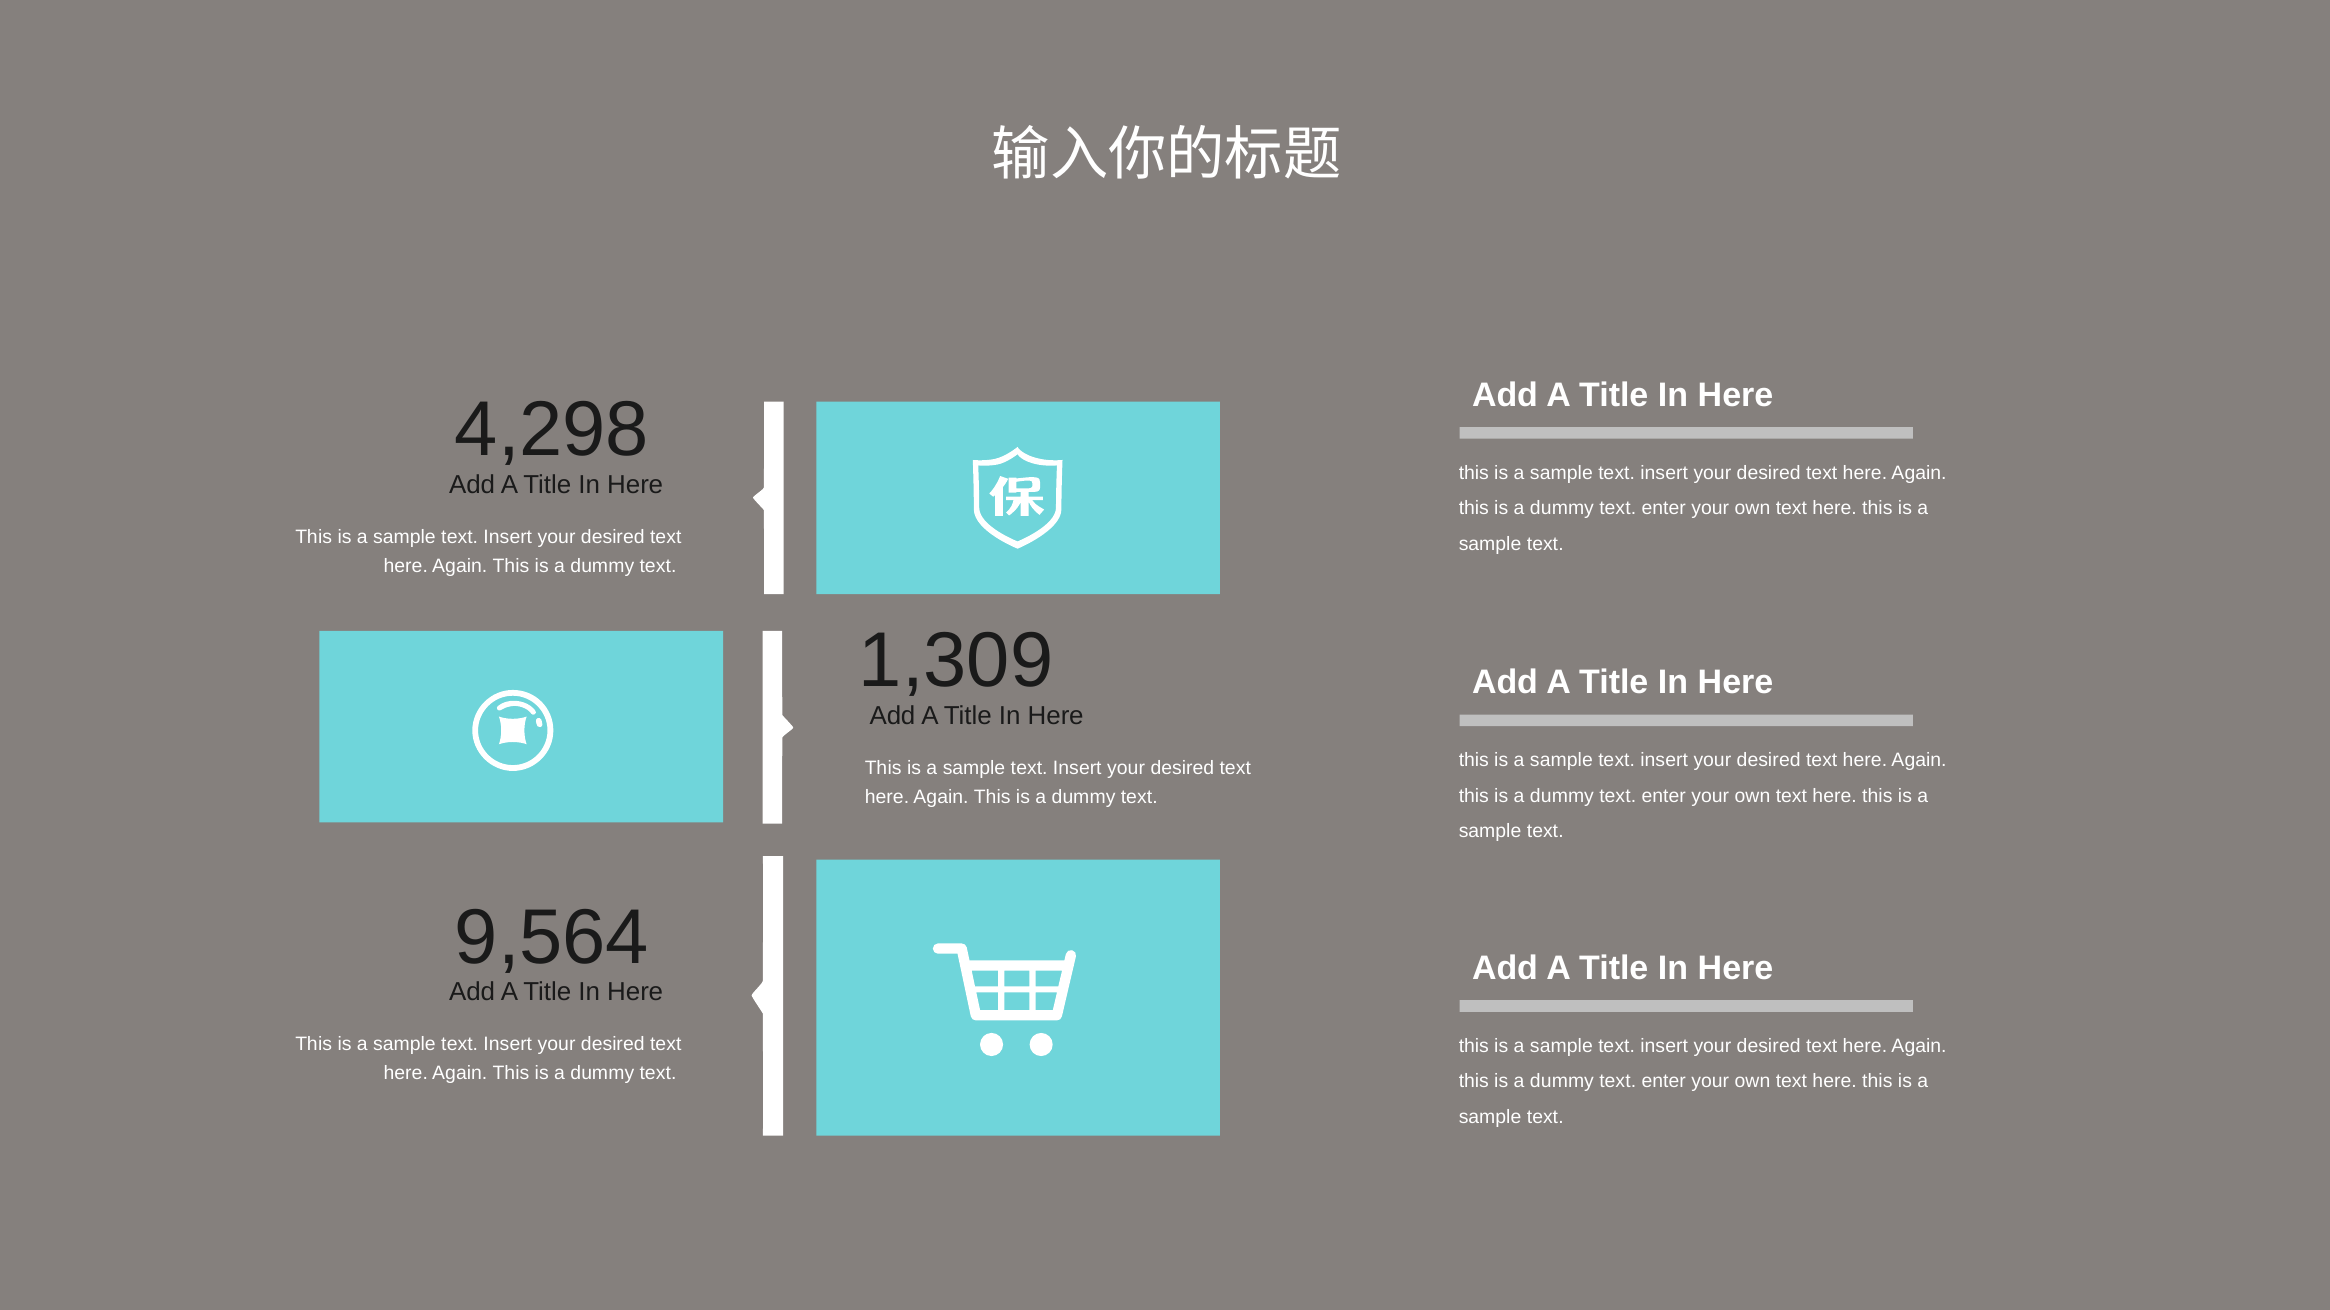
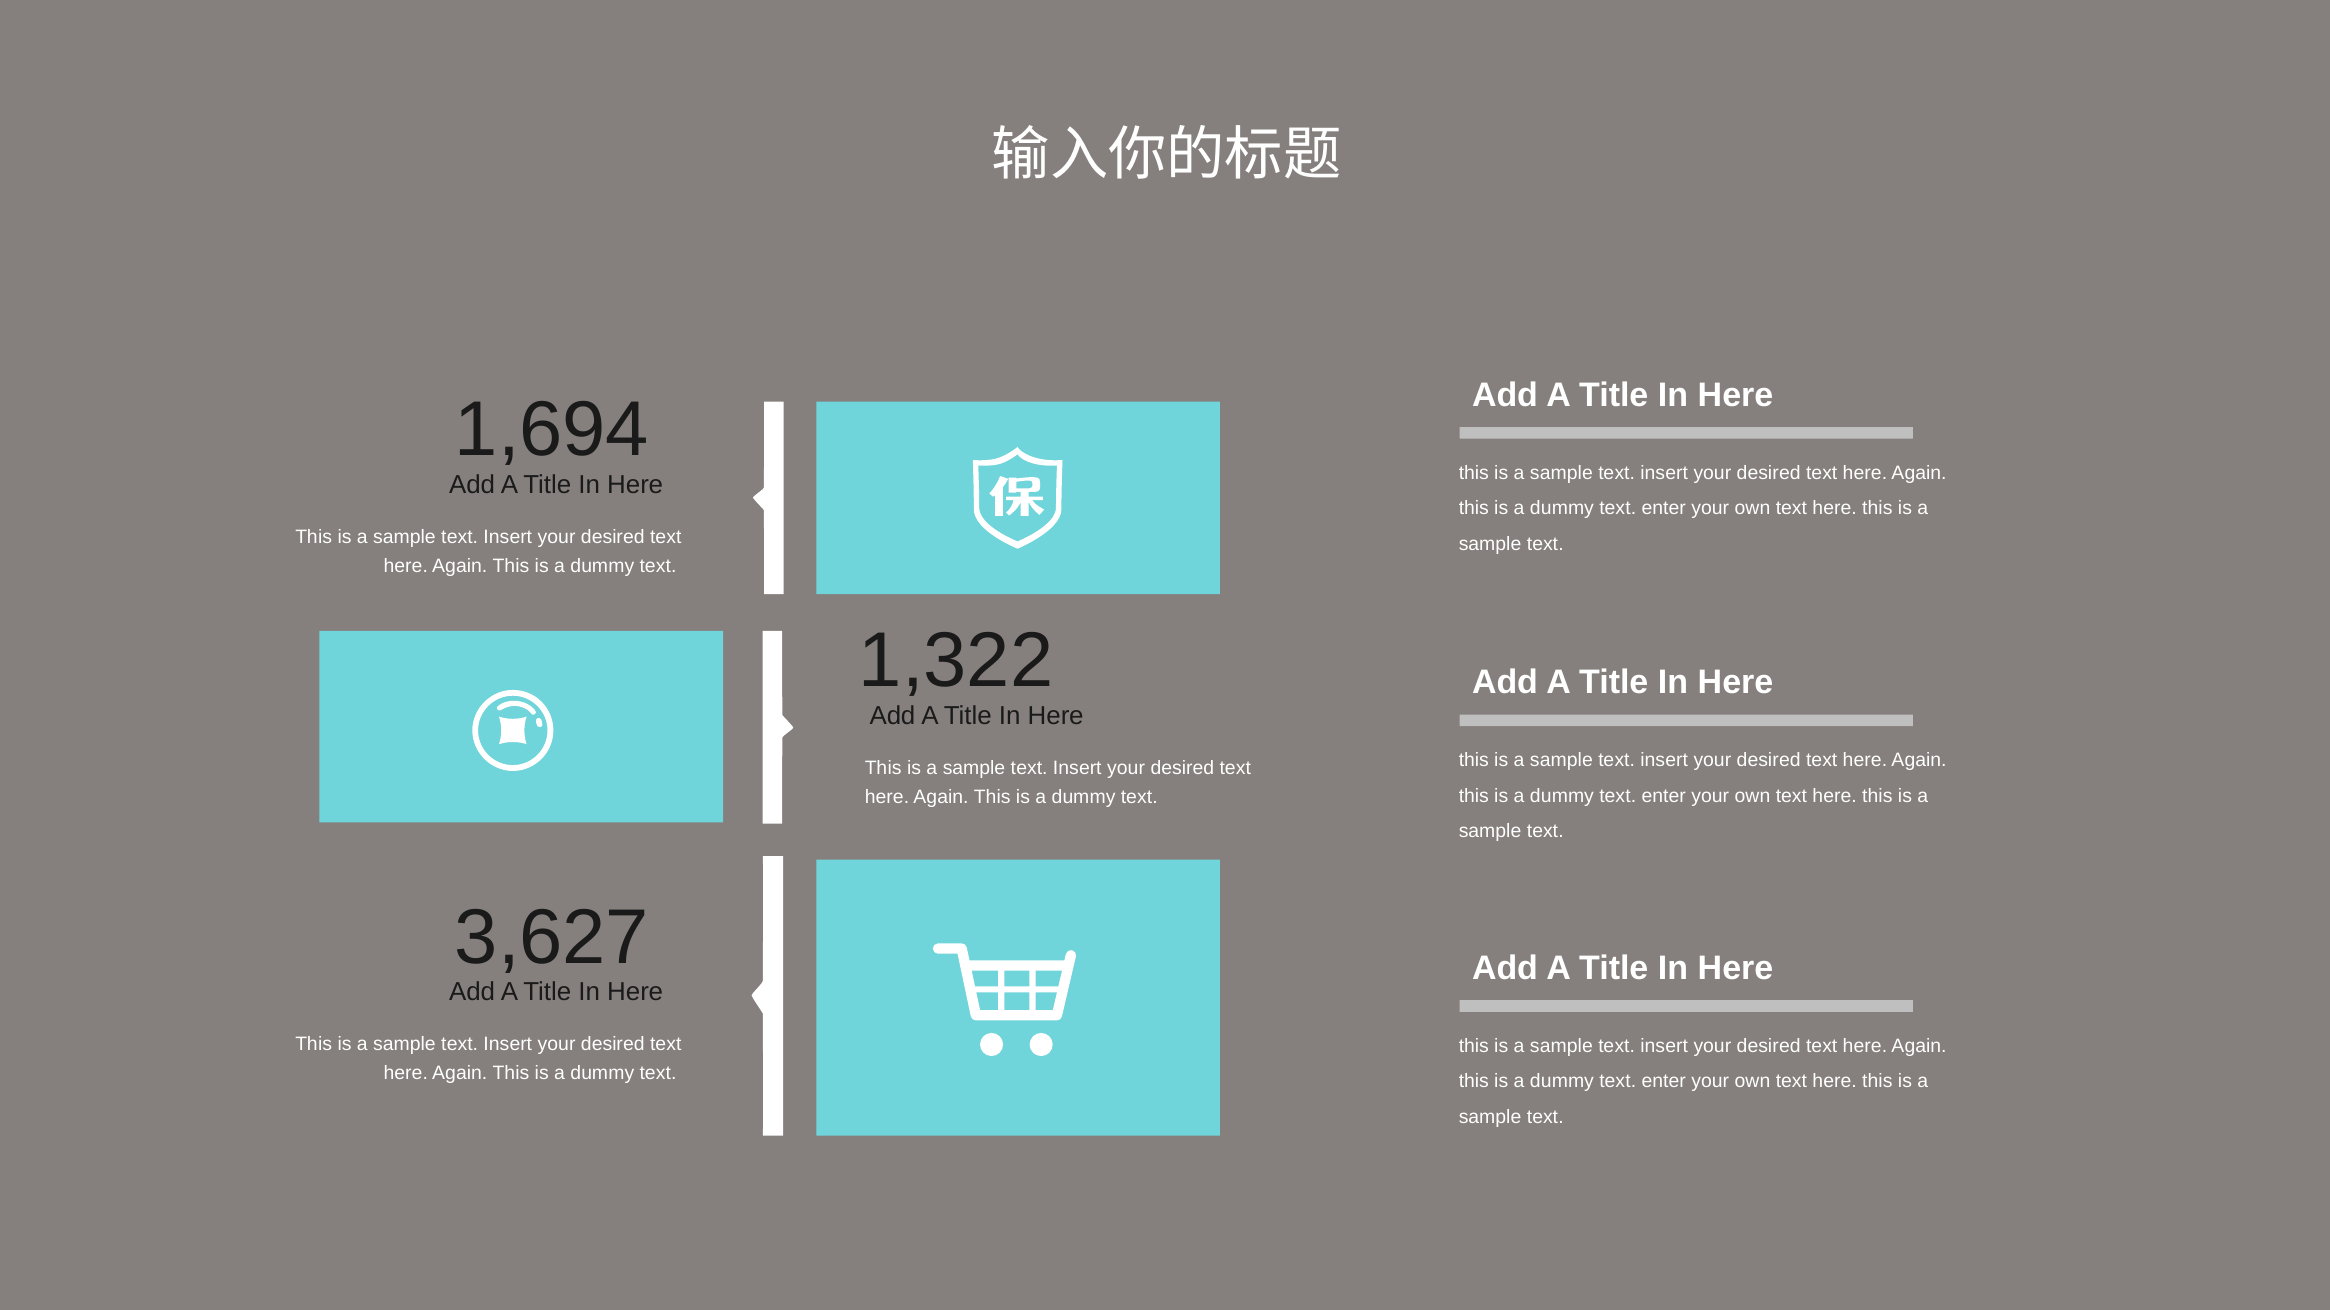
4,298: 4,298 -> 1,694 (552, 430)
1,309: 1,309 -> 1,322 (956, 661)
9,564: 9,564 -> 3,627 (552, 938)
